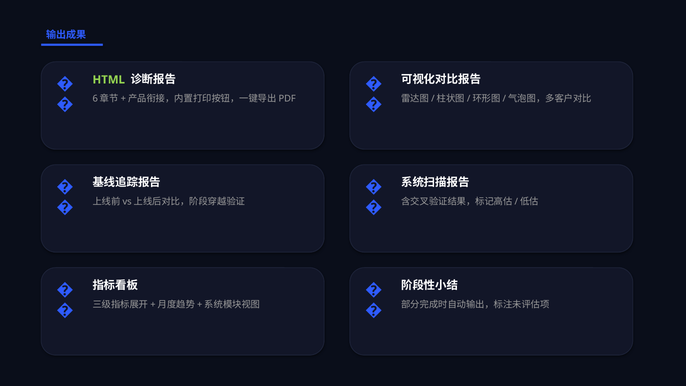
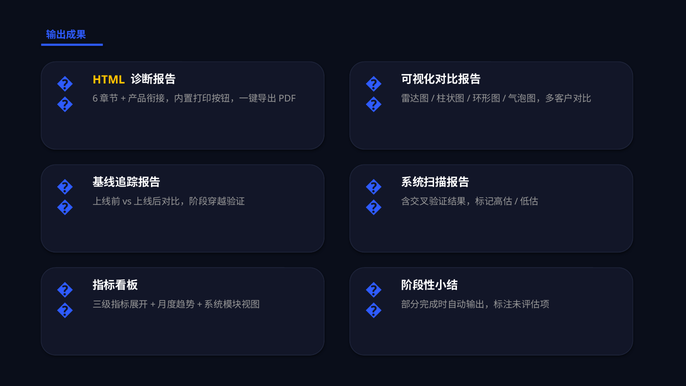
HTML colour: light green -> yellow (109, 80)
